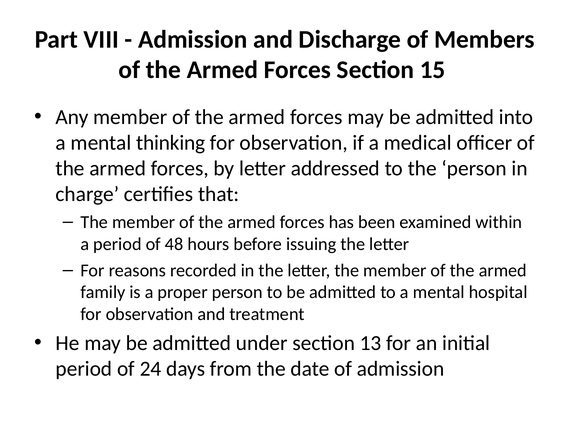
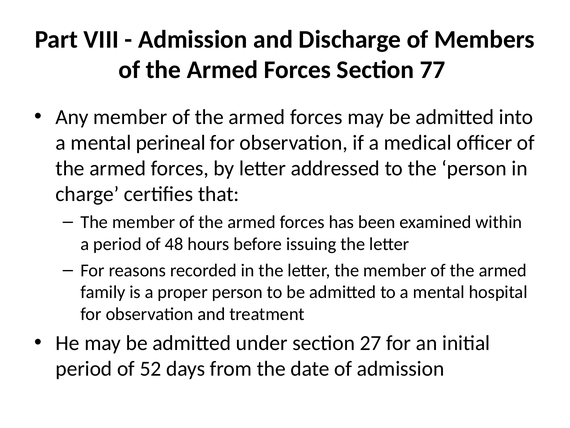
15: 15 -> 77 (433, 70)
thinking: thinking -> perineal (171, 143)
13: 13 -> 27 (371, 343)
24: 24 -> 52 (151, 368)
